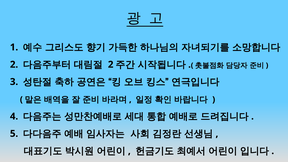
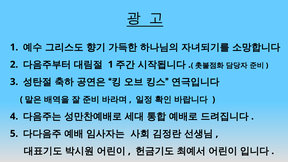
2: 2 -> 1 (111, 65)
